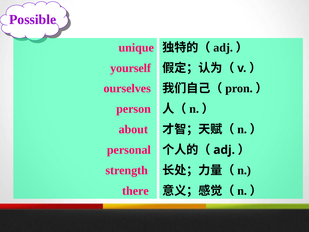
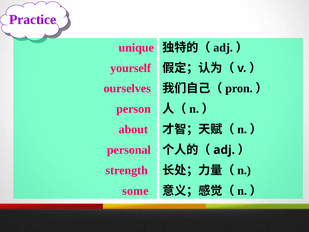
Possible: Possible -> Practice (33, 20)
there: there -> some (135, 191)
